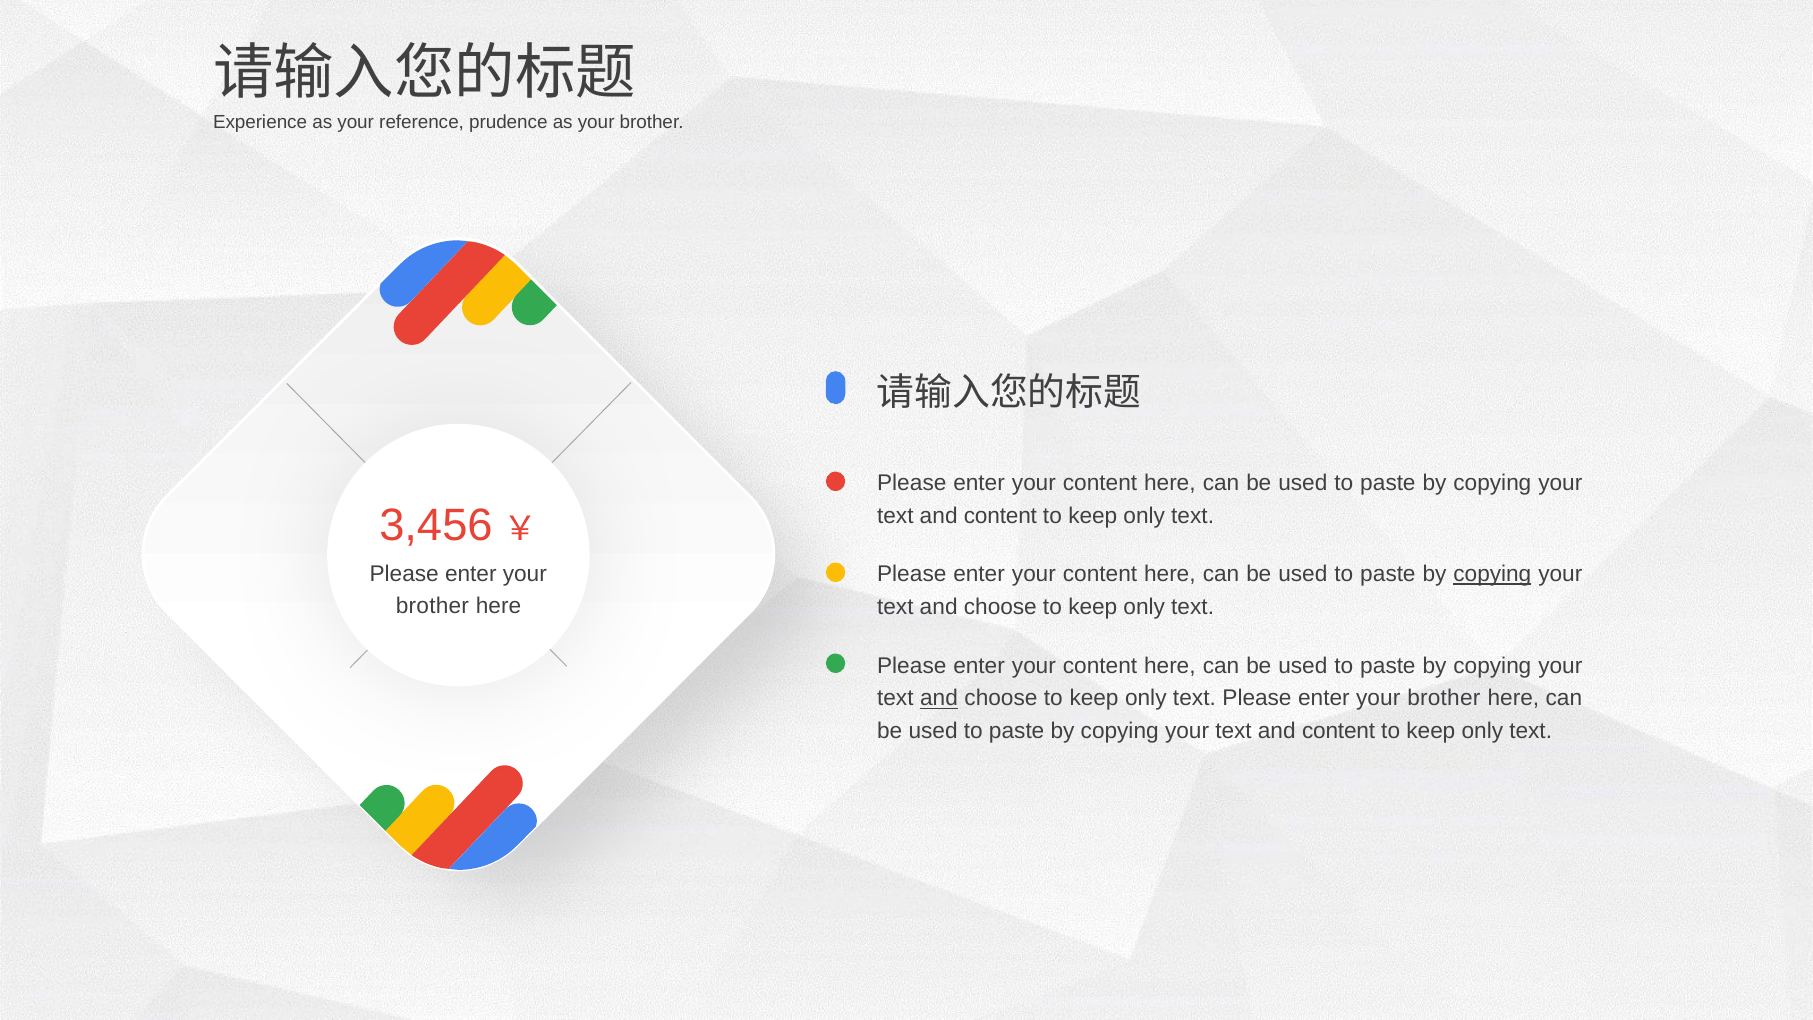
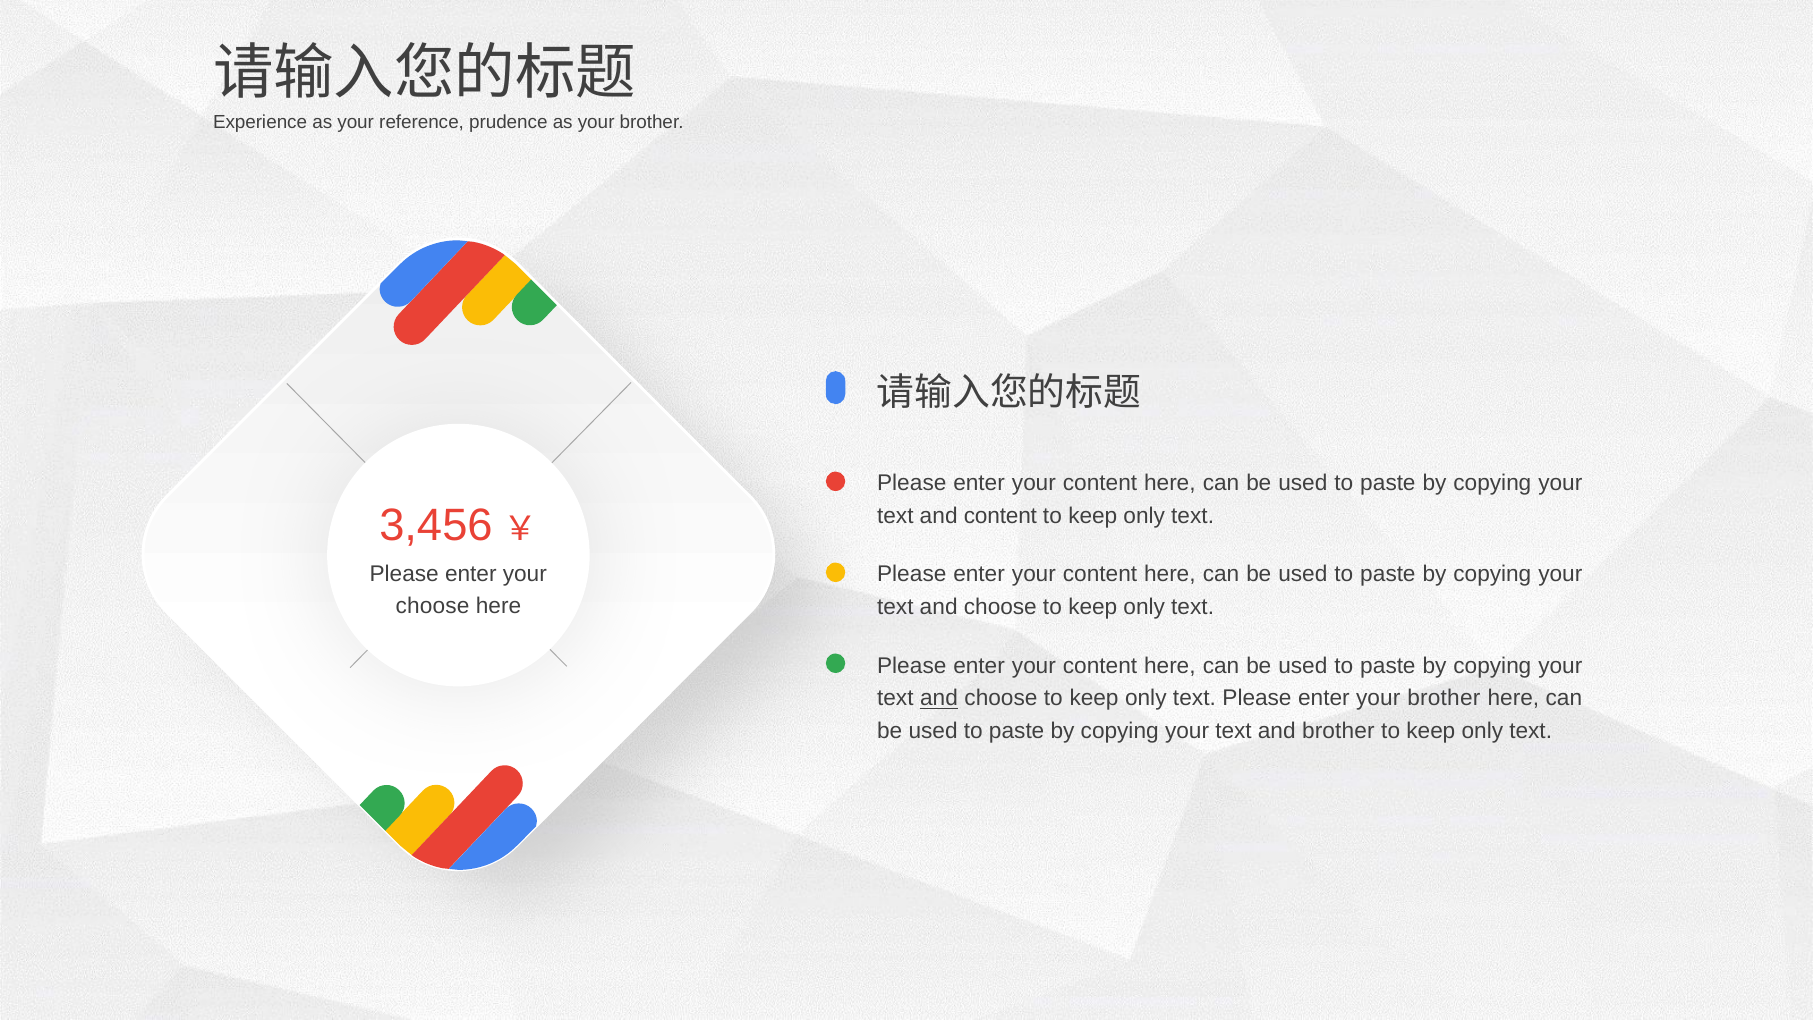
copying underline: present -> none (1492, 574)
brother: brother -> choose (432, 606)
content: content -> brother (1338, 731)
